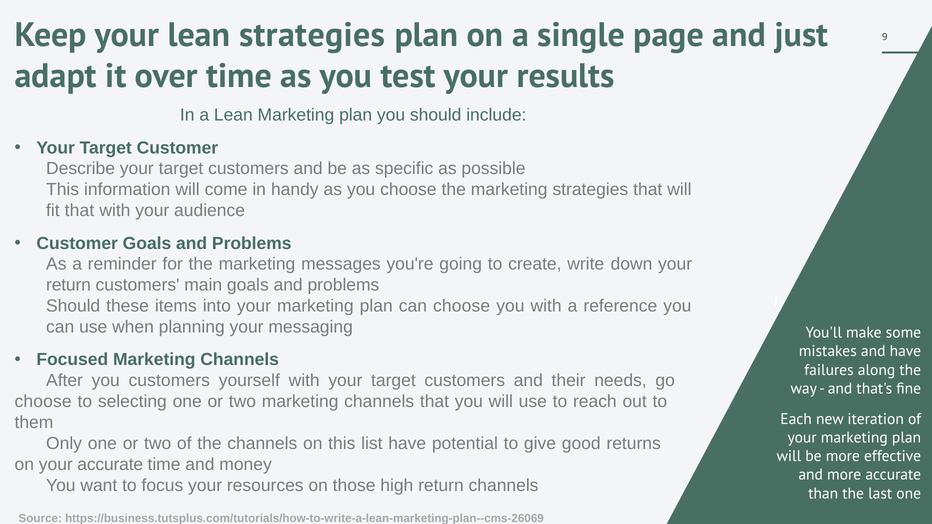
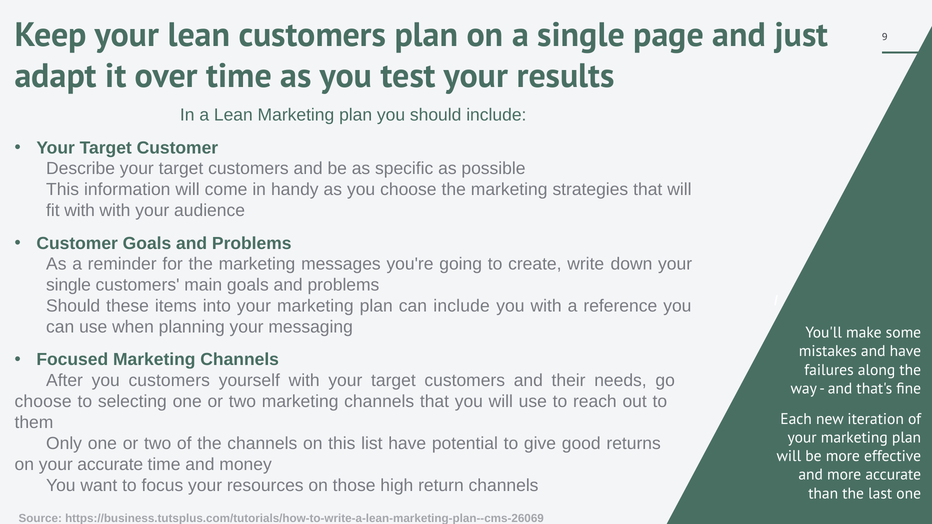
lean strategies: strategies -> customers (312, 35)
fit that: that -> with (80, 211)
return: return -> single (68, 285)
can choose: choose -> include (462, 306)
